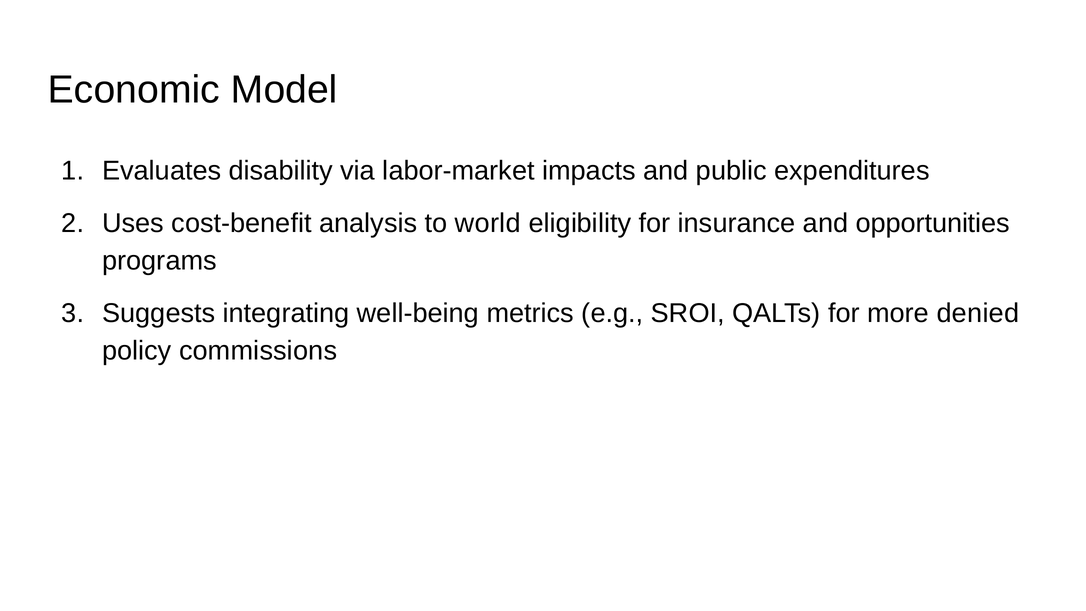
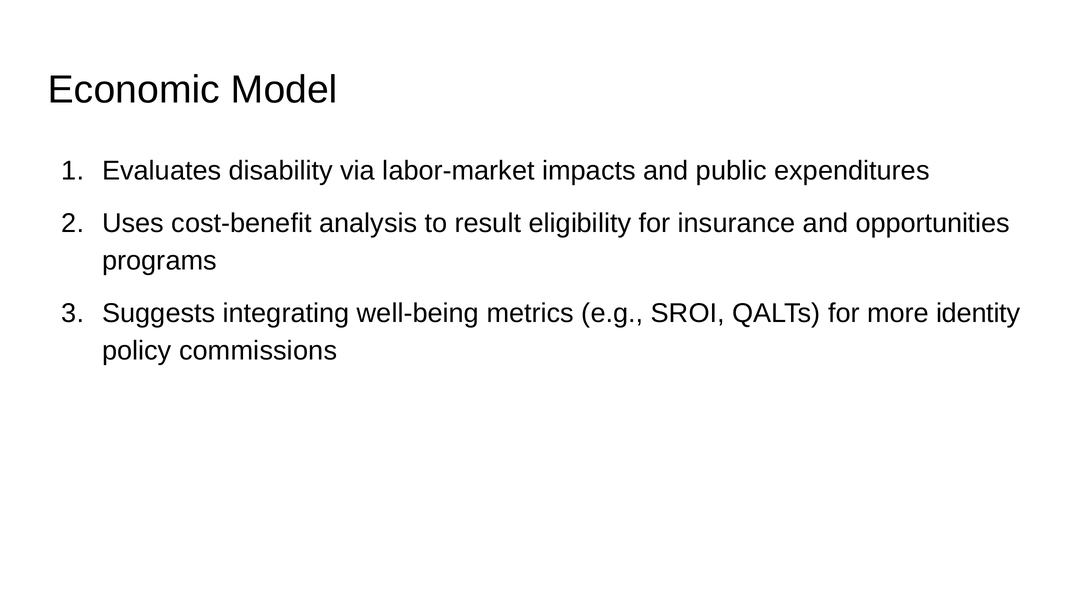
world: world -> result (488, 223)
denied: denied -> identity (978, 313)
